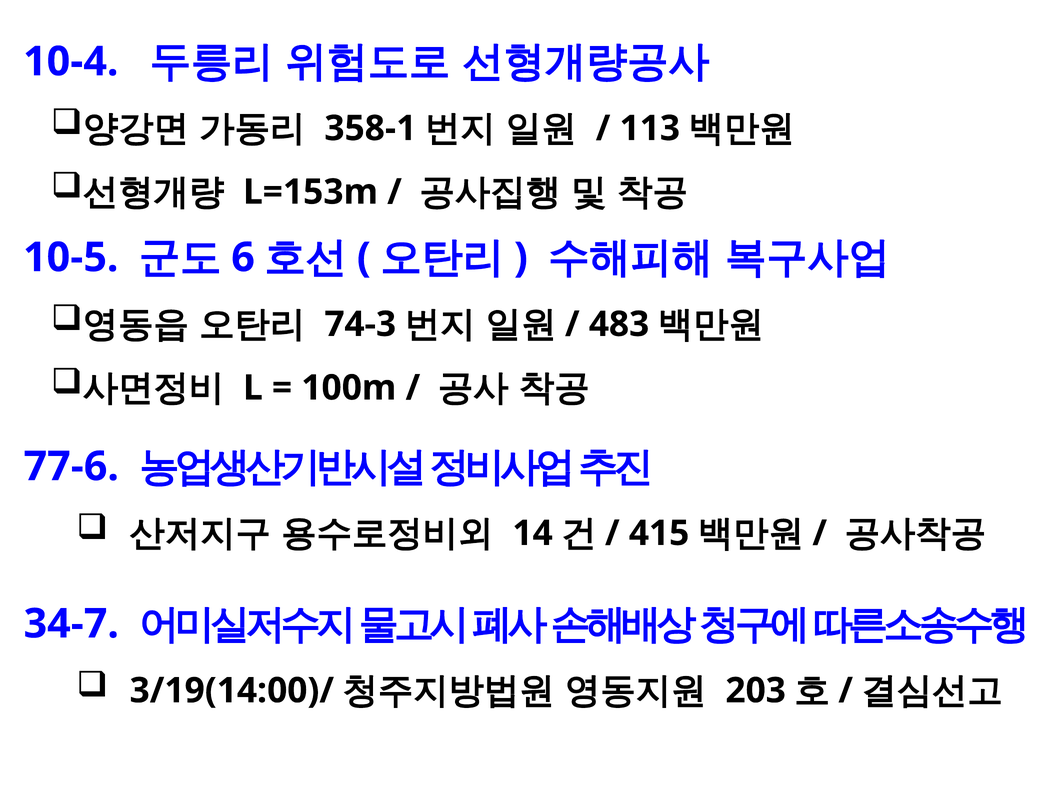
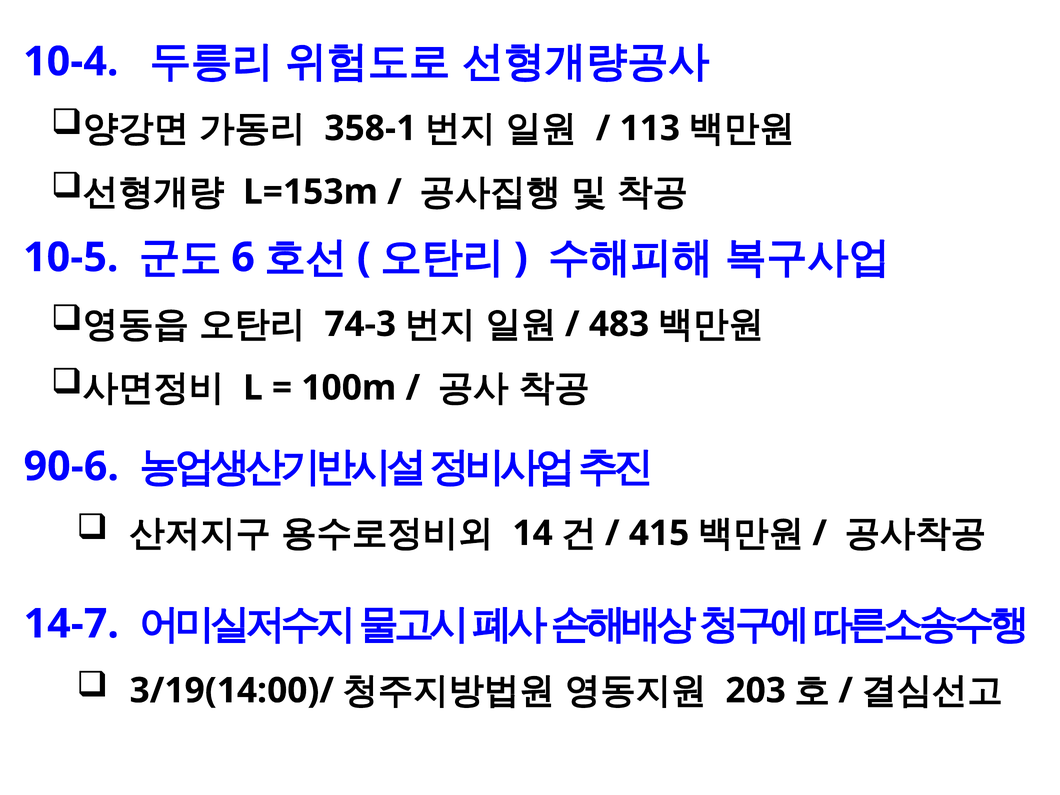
77-6: 77-6 -> 90-6 (71, 467)
34-7: 34-7 -> 14-7 (71, 624)
